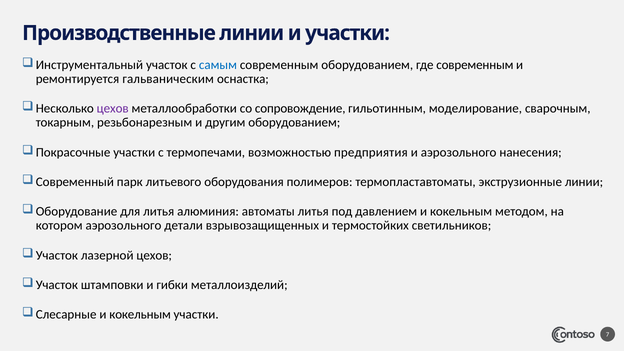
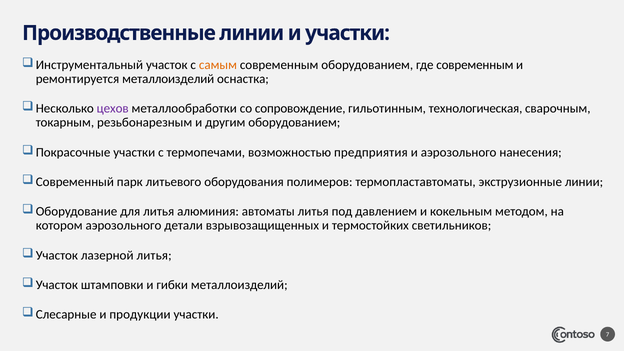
самым colour: blue -> orange (218, 65)
ремонтируется гальваническим: гальваническим -> металлоизделий (168, 79)
моделирование: моделирование -> технологическая (476, 109)
лазерной цехов: цехов -> литья (154, 255)
Слесарные и кокельным: кокельным -> продукции (140, 314)
